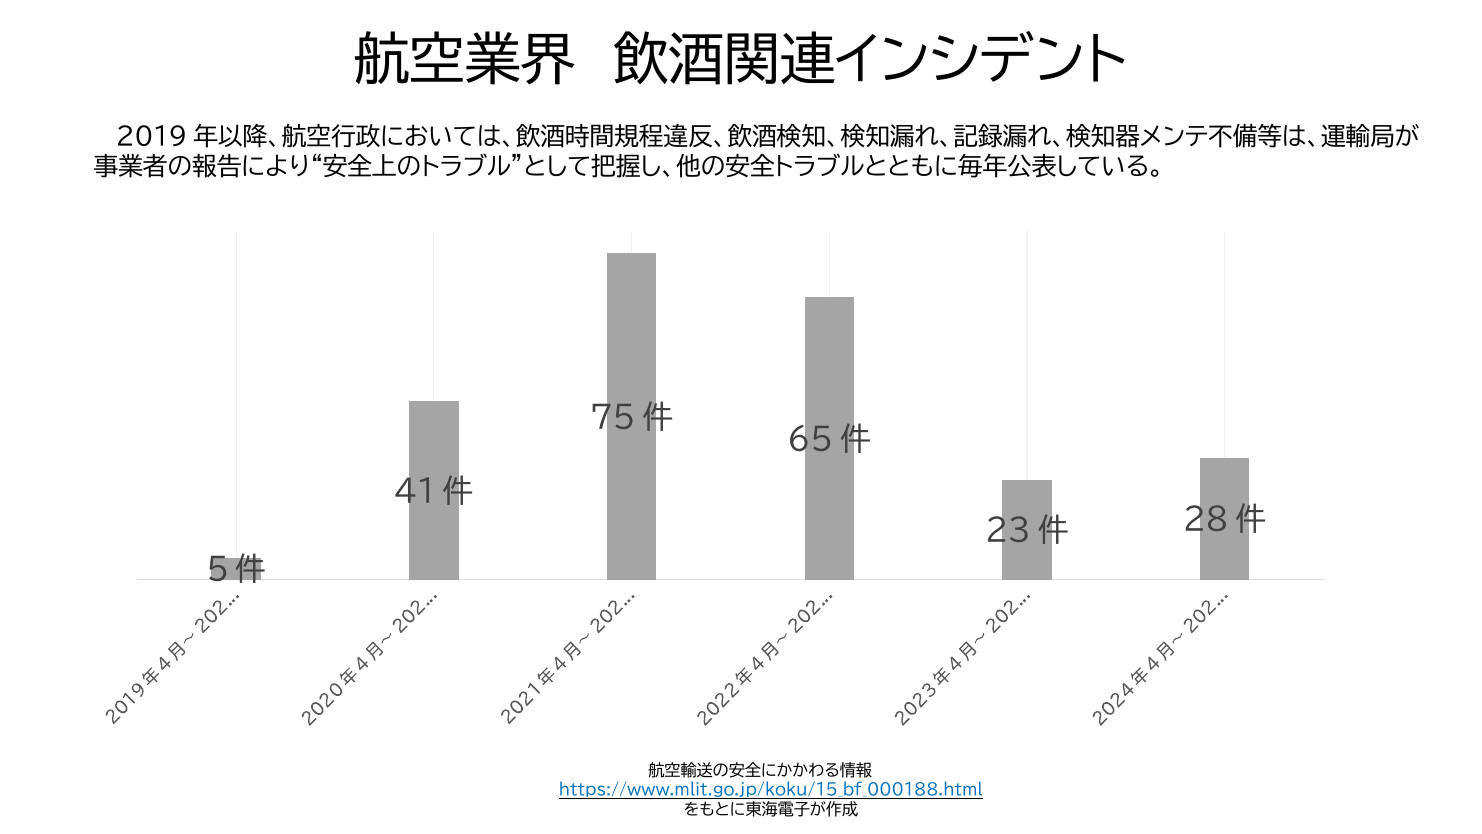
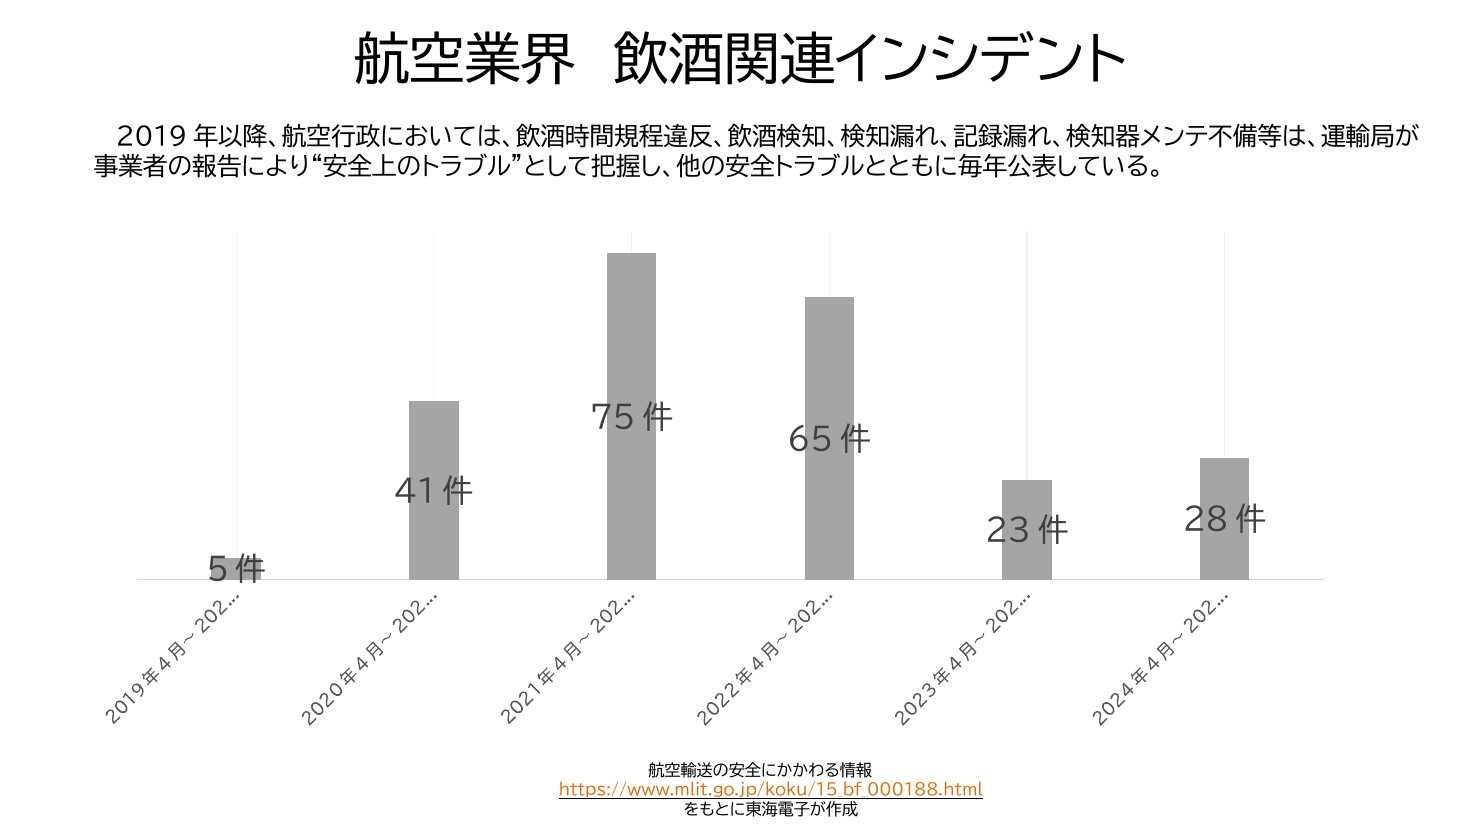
https://www.mlit.go.jp/koku/15_bf_000188.html colour: blue -> orange (771, 790)
